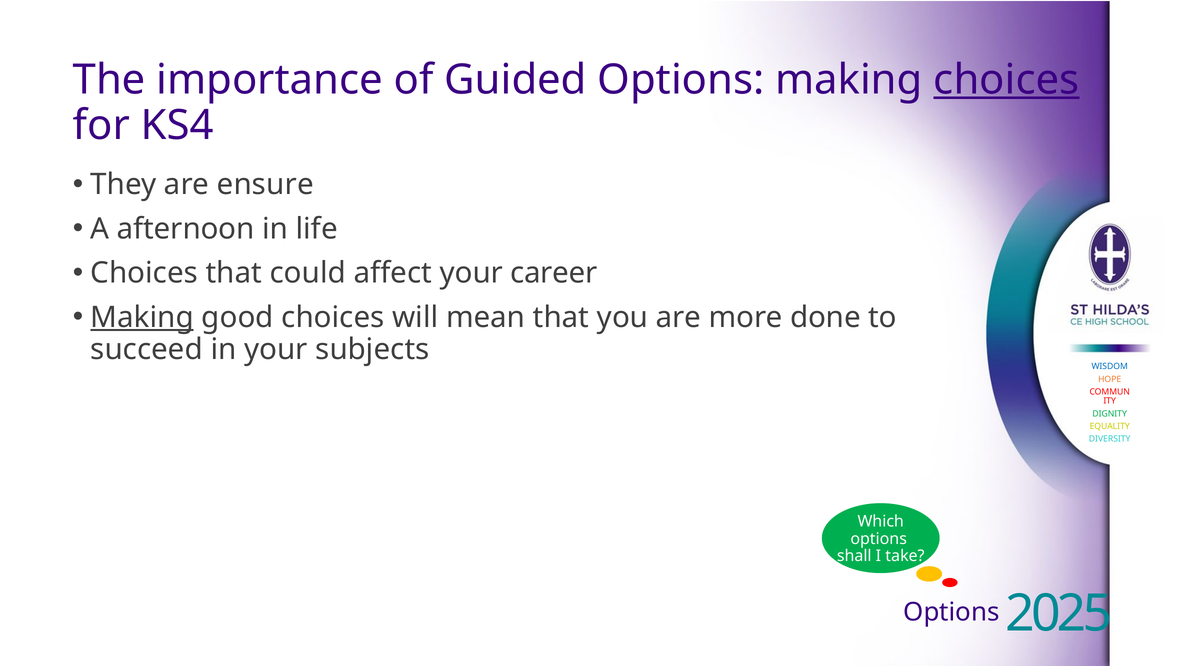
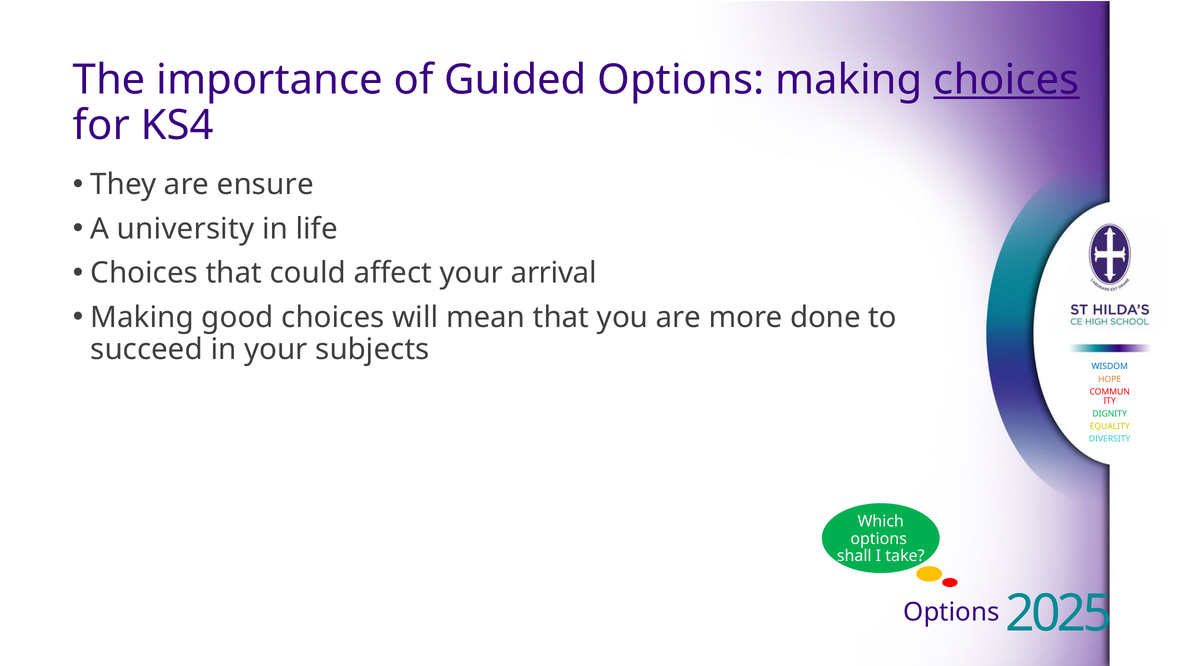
afternoon: afternoon -> university (186, 229)
career: career -> arrival (554, 273)
Making underline: present -> none (142, 317)
